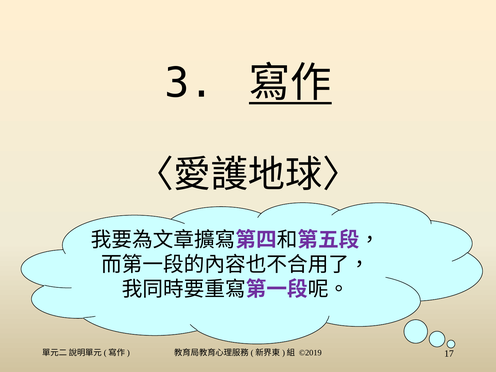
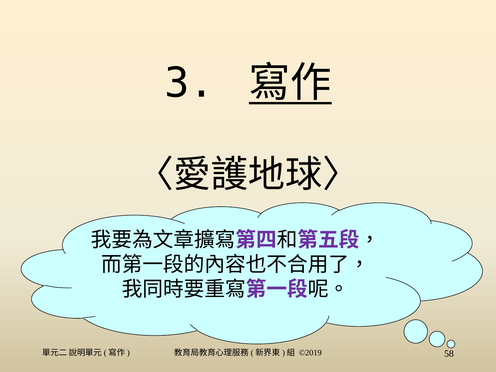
17: 17 -> 58 (449, 354)
